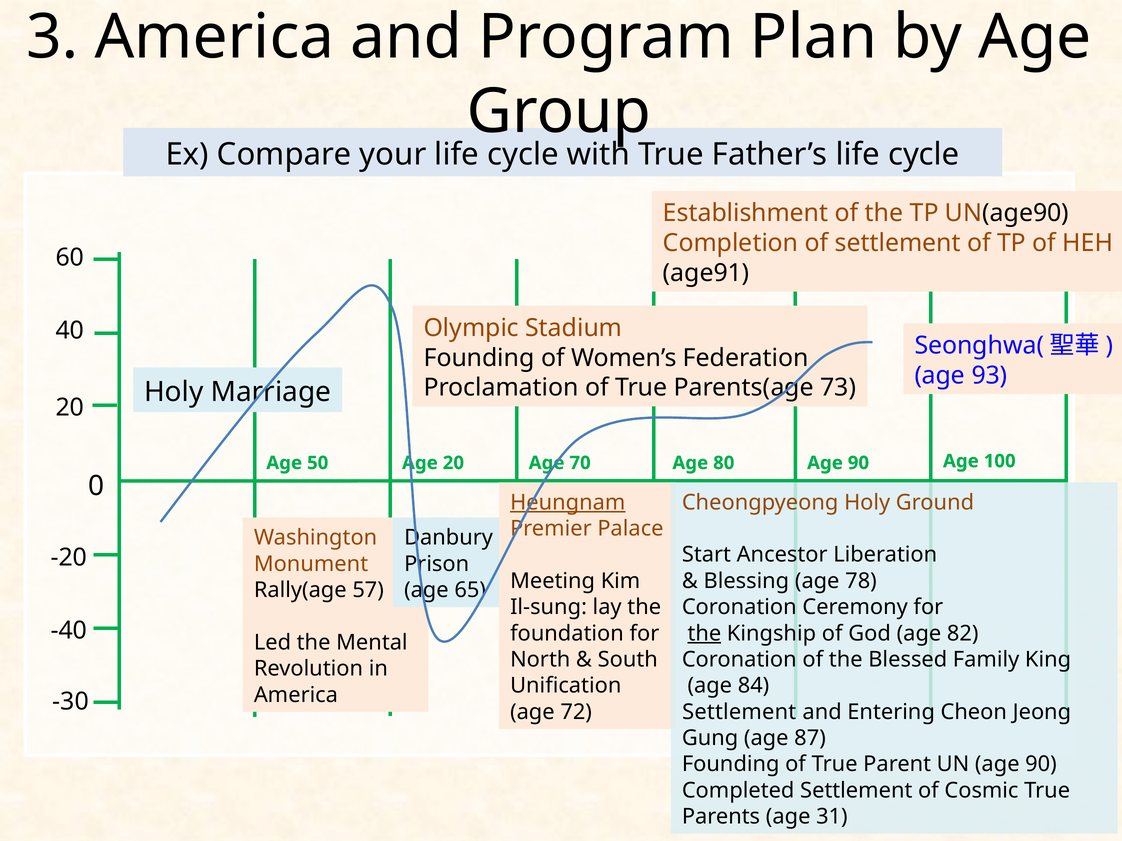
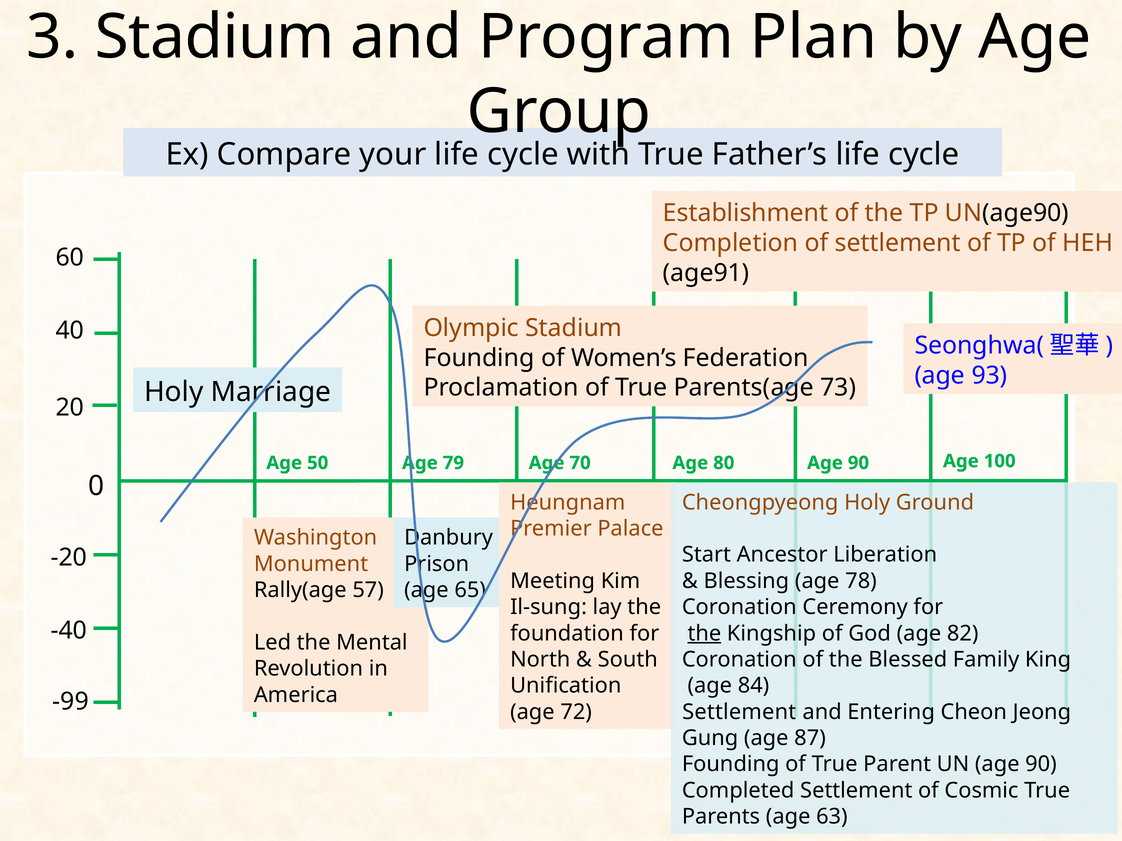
3 America: America -> Stadium (215, 37)
Age 20: 20 -> 79 (453, 463)
Heungnam underline: present -> none (568, 503)
-30: -30 -> -99 (71, 702)
31: 31 -> 63 (832, 817)
